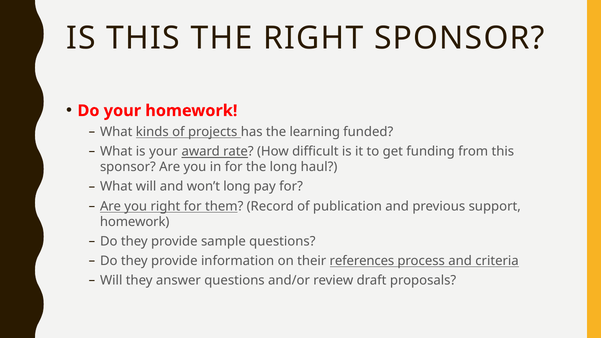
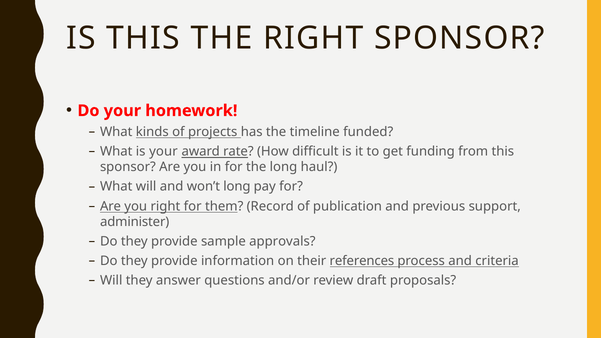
learning: learning -> timeline (315, 132)
homework: homework -> administer (135, 222)
sample questions: questions -> approvals (282, 241)
